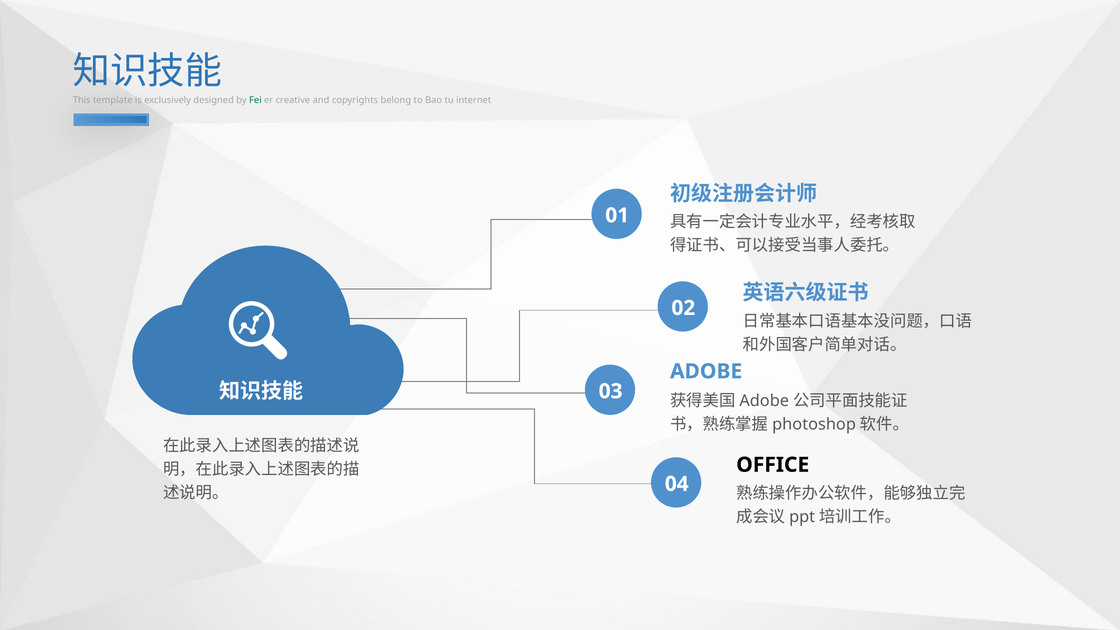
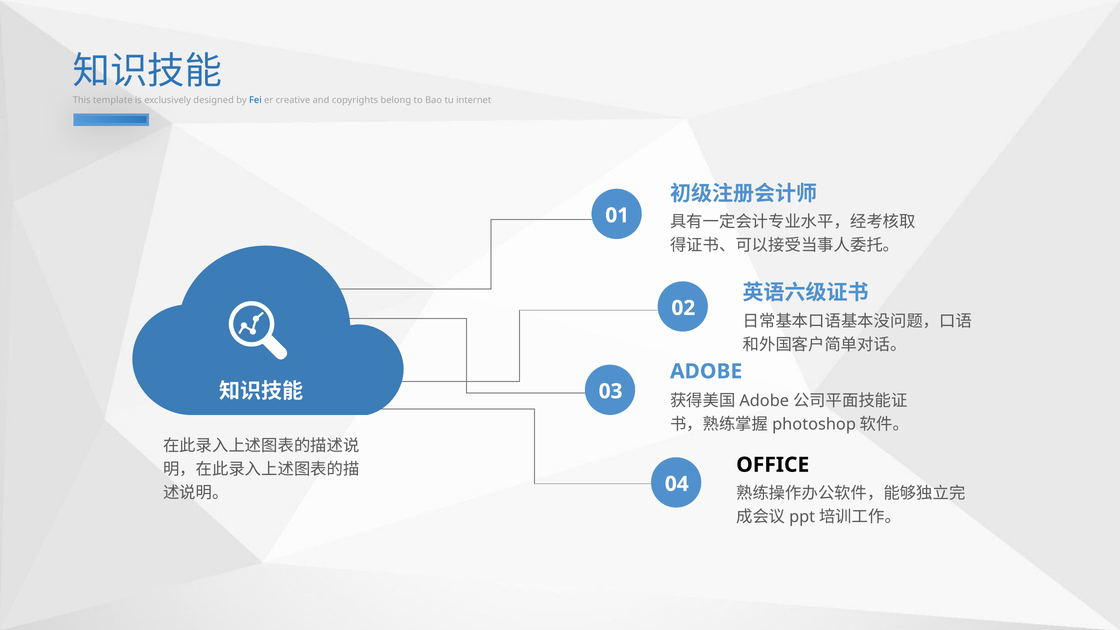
Fei colour: green -> blue (255, 100)
